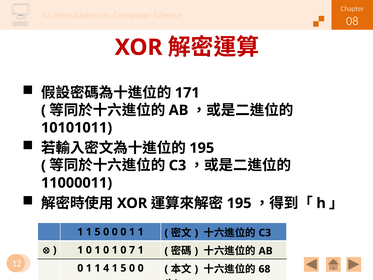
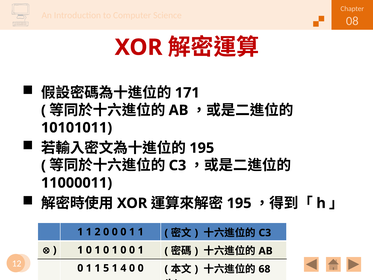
1 1 5: 5 -> 2 (97, 232)
1 0 7: 7 -> 0 (132, 250)
4: 4 -> 5 (106, 268)
5: 5 -> 4 (123, 268)
